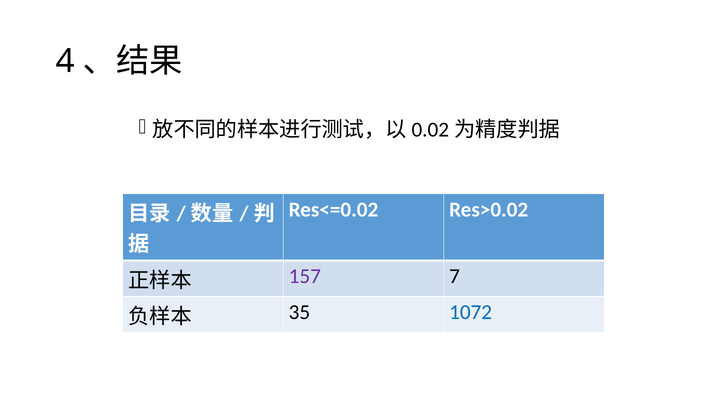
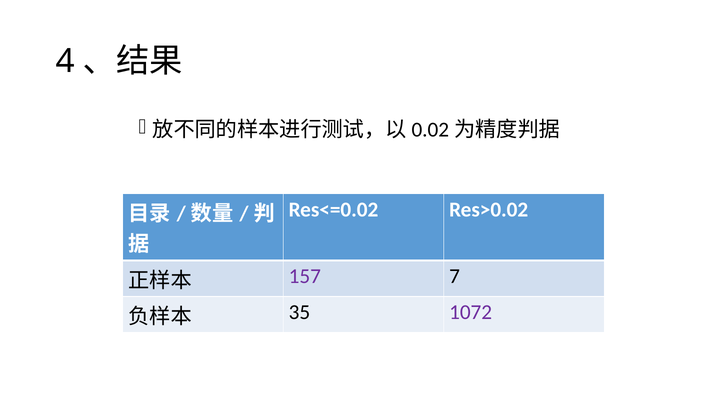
1072 colour: blue -> purple (471, 312)
